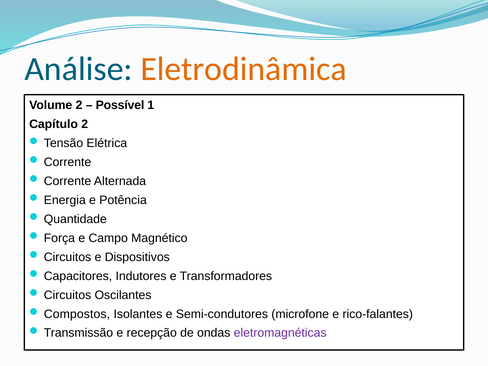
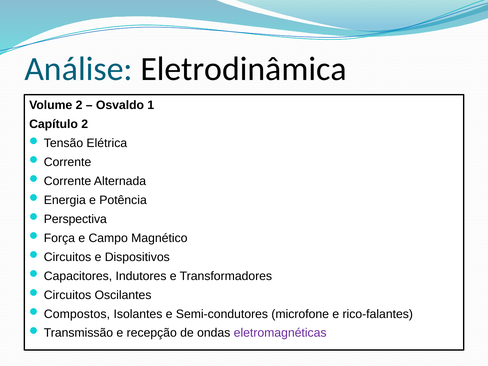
Eletrodinâmica colour: orange -> black (243, 69)
Possível: Possível -> Osvaldo (120, 105)
Quantidade: Quantidade -> Perspectiva (75, 219)
